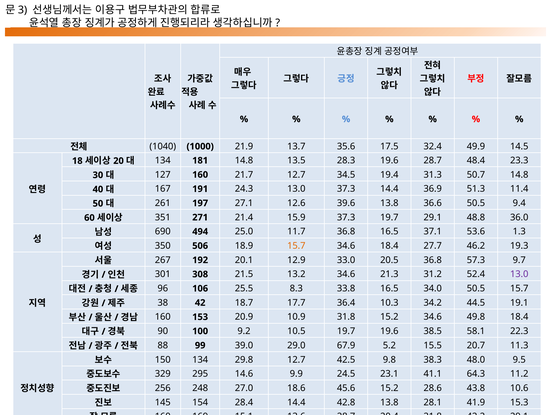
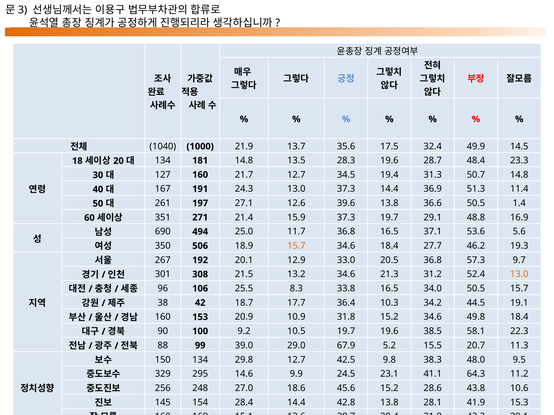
9.4: 9.4 -> 1.4 (519, 203)
36.0: 36.0 -> 16.9 (519, 218)
1.3: 1.3 -> 5.6 (519, 232)
13.0 colour: purple -> orange (519, 275)
